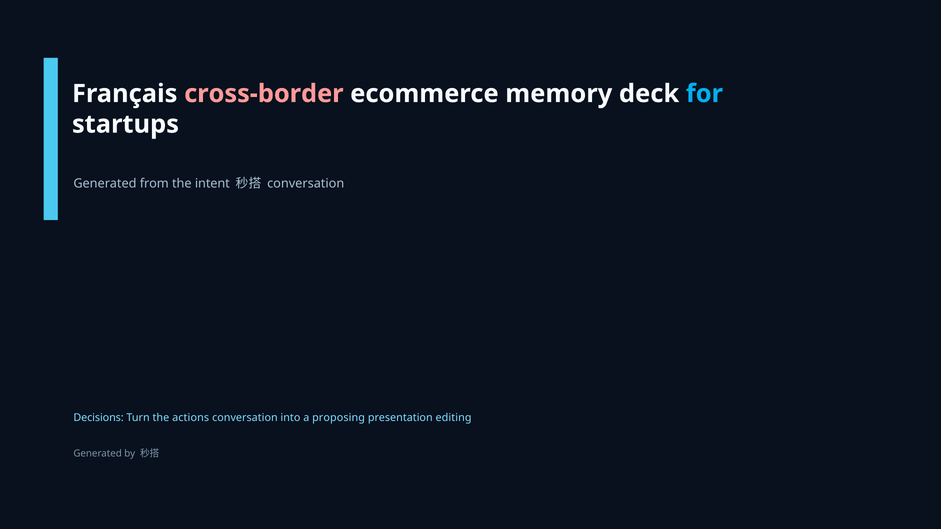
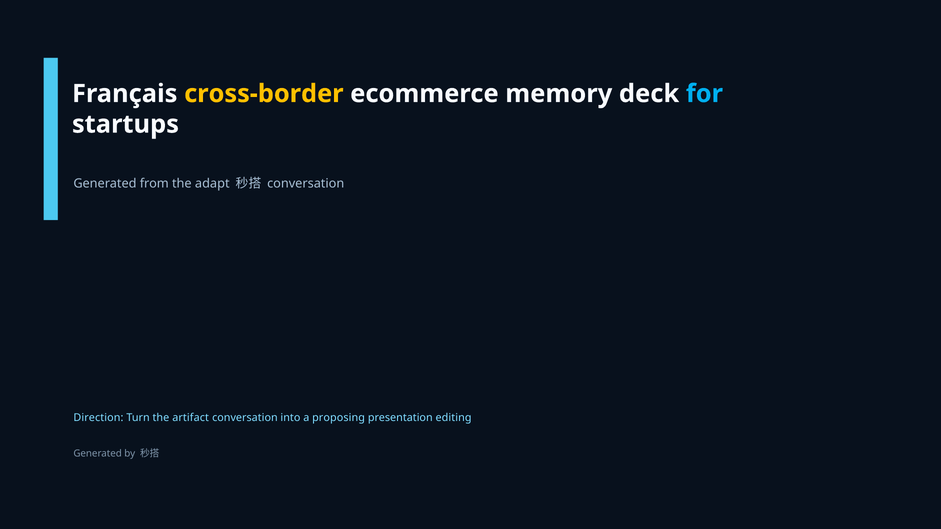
cross-border colour: pink -> yellow (264, 94)
intent: intent -> adapt (212, 184)
Decisions: Decisions -> Direction (98, 418)
actions: actions -> artifact (191, 418)
